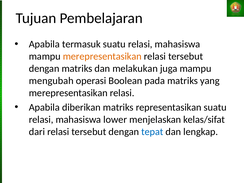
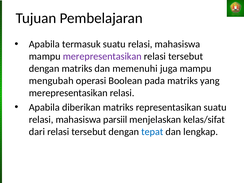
merepresentasikan colour: orange -> purple (102, 56)
melakukan: melakukan -> memenuhi (135, 69)
lower: lower -> parsiil (115, 119)
